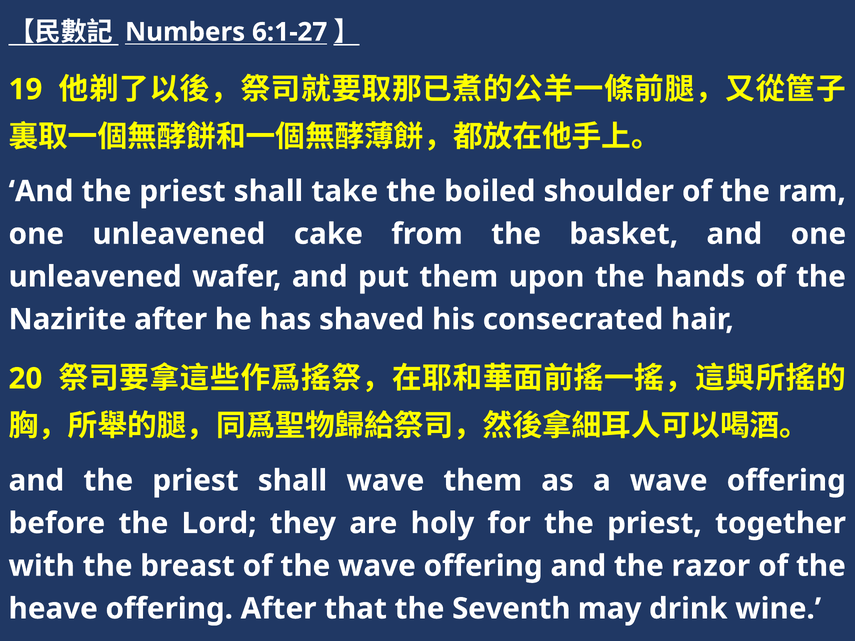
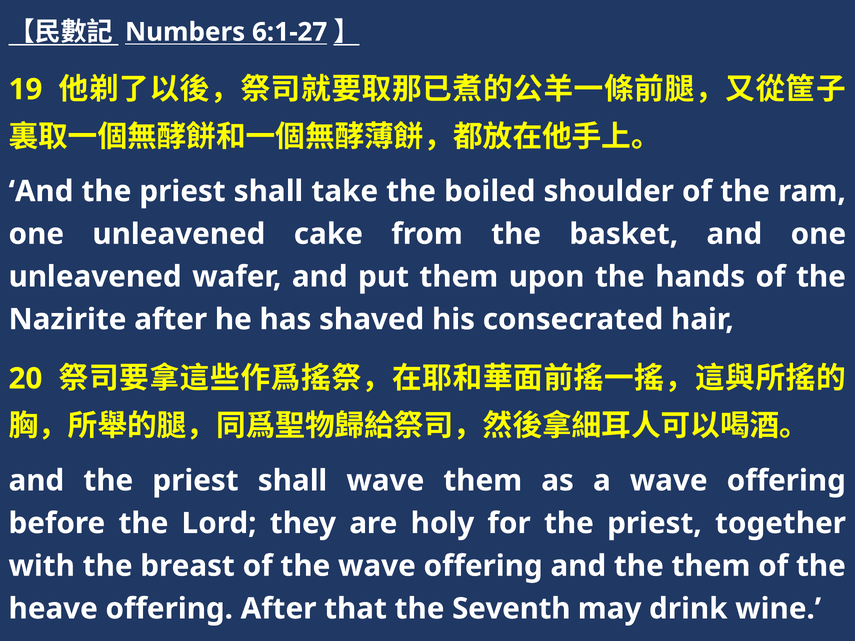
the razor: razor -> them (711, 566)
